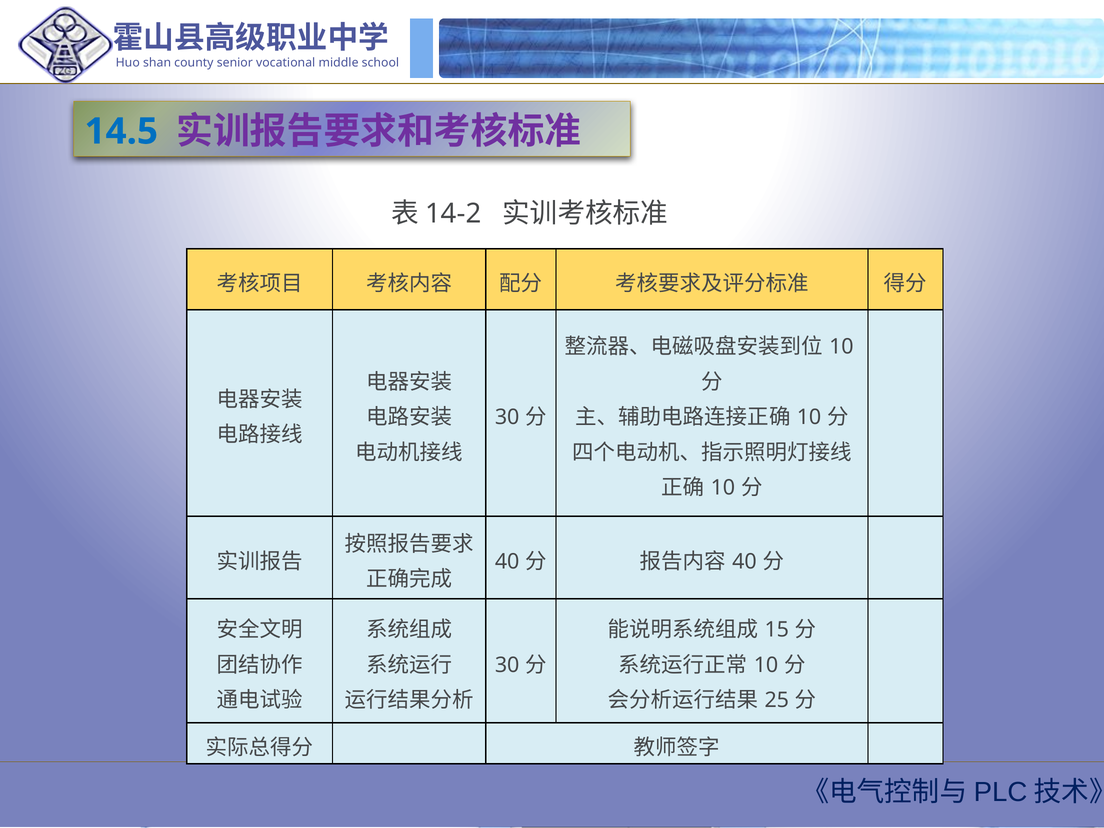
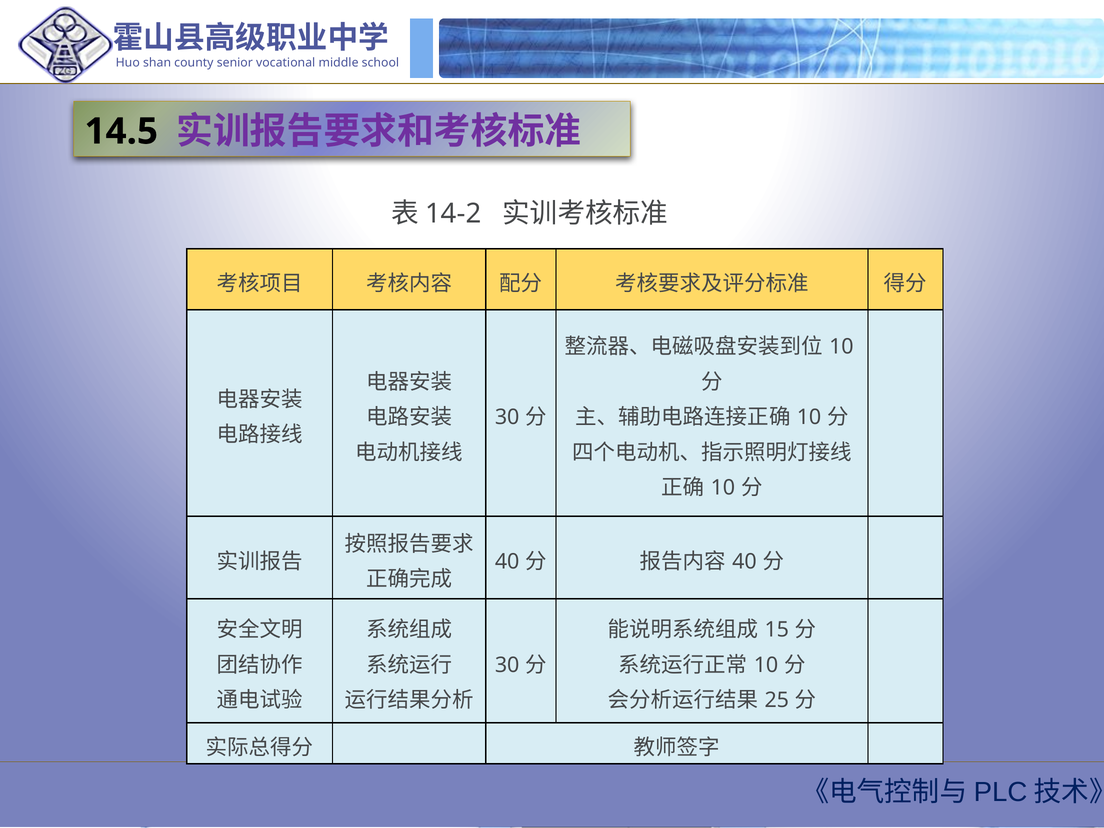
14.5 colour: blue -> black (121, 131)
